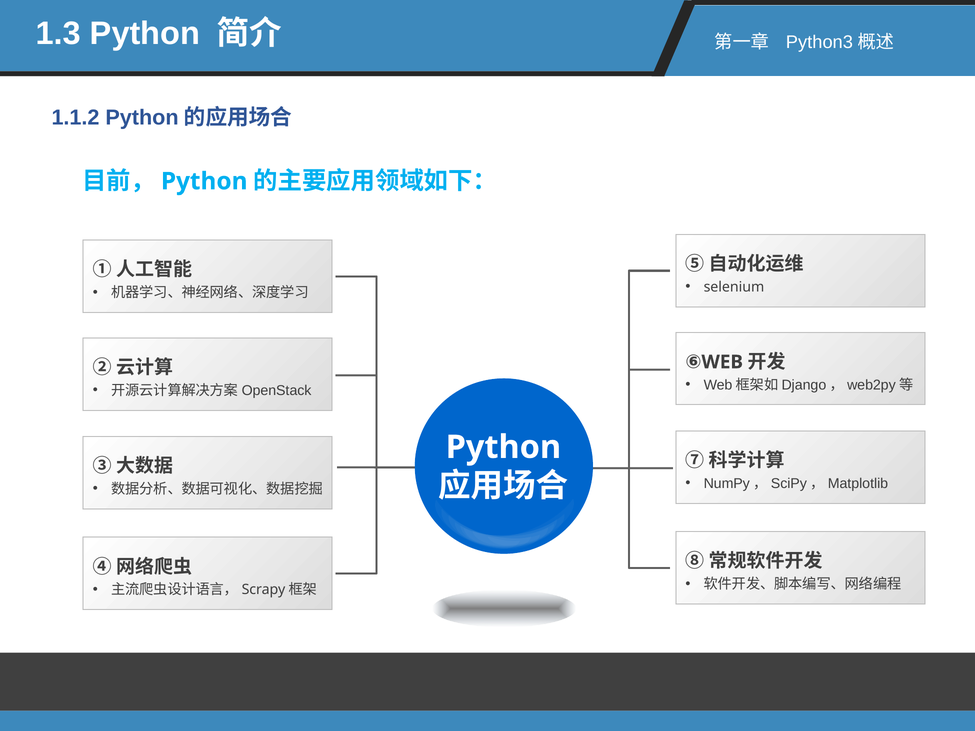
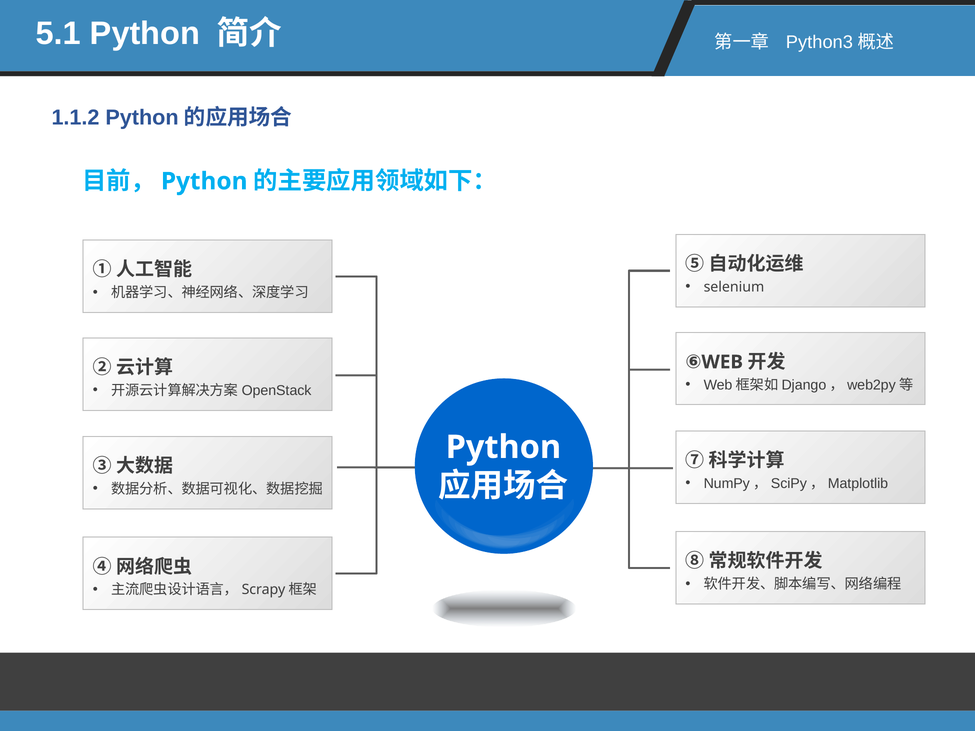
1.3: 1.3 -> 5.1 (58, 33)
